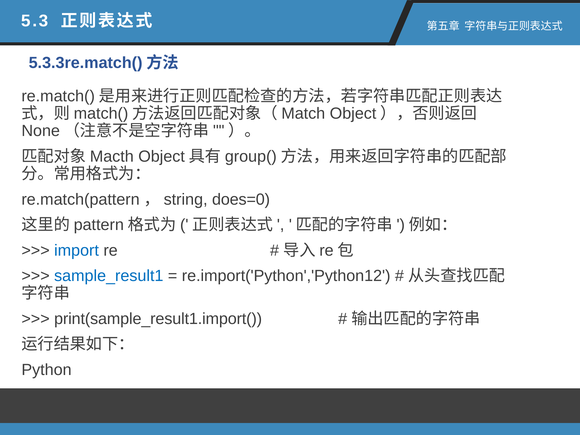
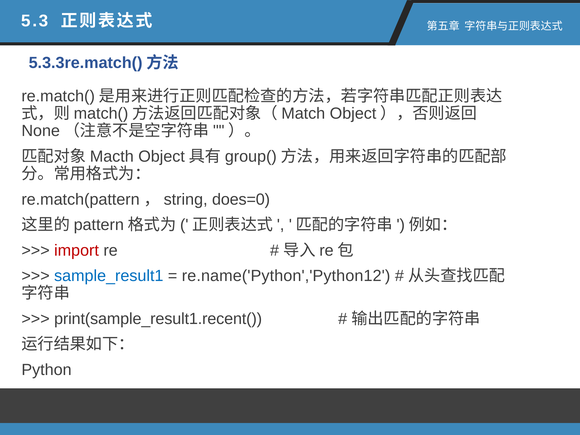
import colour: blue -> red (77, 250)
re.import('Python','Python12: re.import('Python','Python12 -> re.name('Python','Python12 (286, 276)
print(sample_result1.import(: print(sample_result1.import( -> print(sample_result1.recent( (158, 319)
